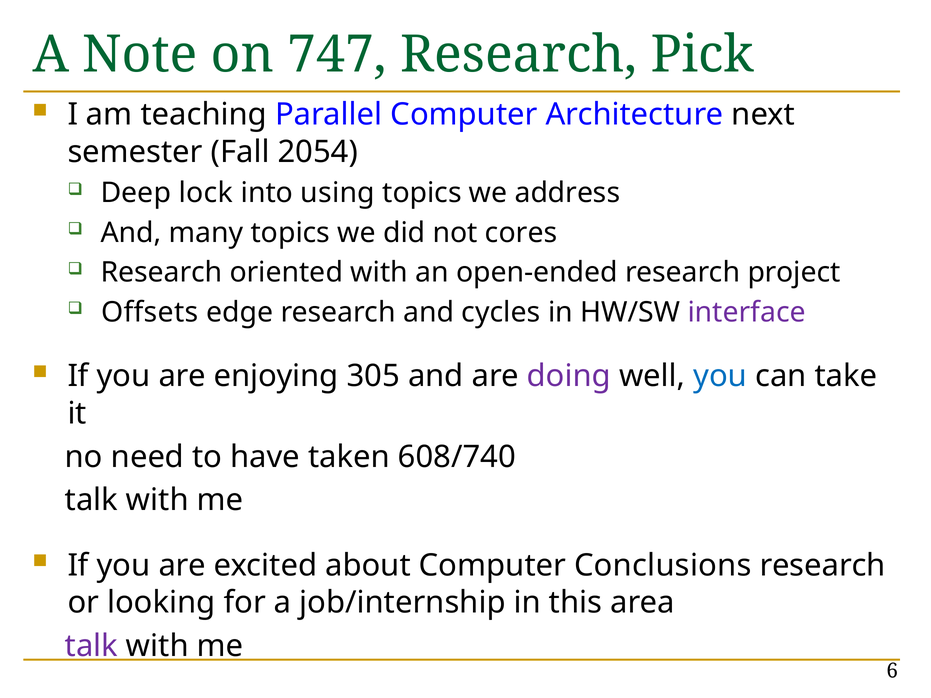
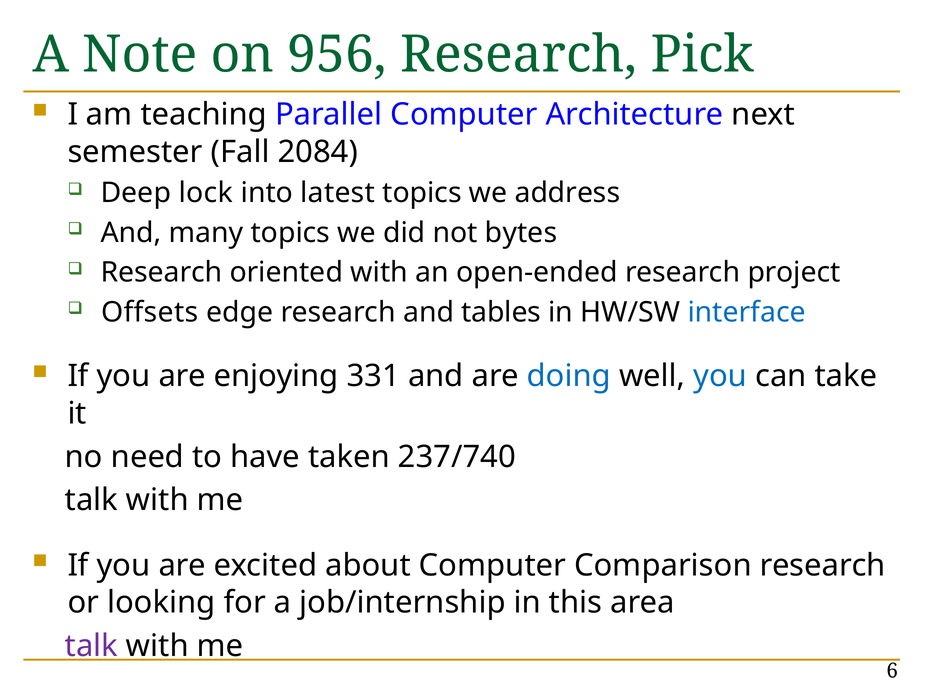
747: 747 -> 956 (337, 55)
2054: 2054 -> 2084 (318, 152)
using: using -> latest (338, 193)
cores: cores -> bytes (521, 233)
cycles: cycles -> tables (501, 313)
interface colour: purple -> blue (747, 313)
305: 305 -> 331 (373, 376)
doing colour: purple -> blue (569, 376)
608/740: 608/740 -> 237/740 (457, 457)
Conclusions: Conclusions -> Comparison (663, 566)
